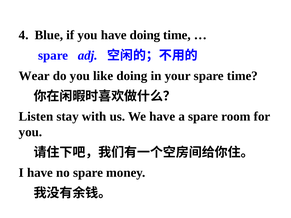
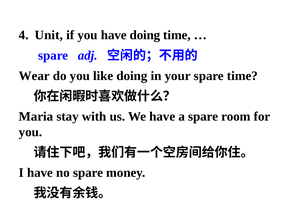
Blue: Blue -> Unit (49, 35)
Listen: Listen -> Maria (36, 117)
